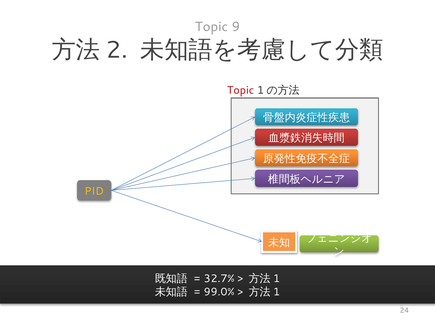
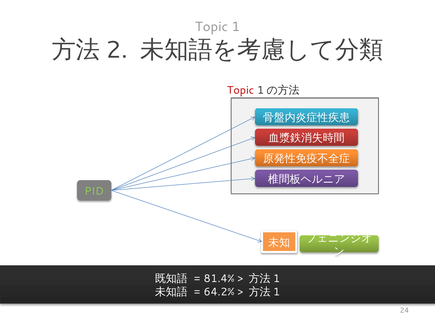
9: 9 -> 1 (236, 27)
PID colour: yellow -> light green (94, 191)
32.7%: 32.7% -> 81.4% (219, 279)
99.0%: 99.0% -> 64.2% (219, 292)
